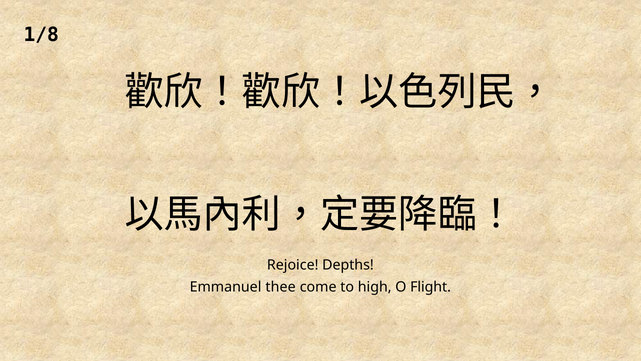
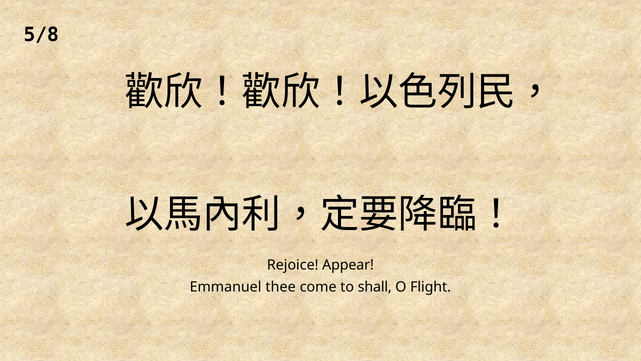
1/8: 1/8 -> 5/8 (41, 35)
Depths: Depths -> Appear (348, 265)
high: high -> shall (375, 287)
